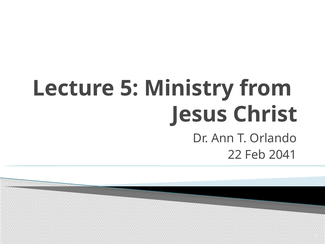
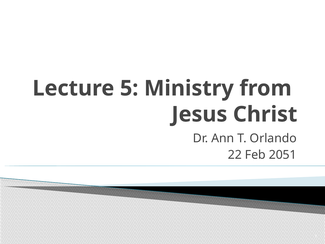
2041: 2041 -> 2051 (283, 155)
